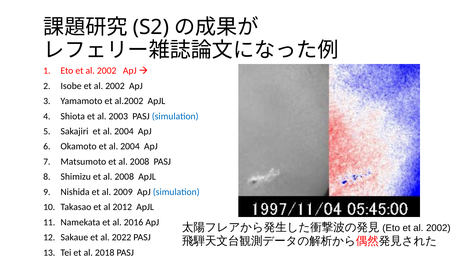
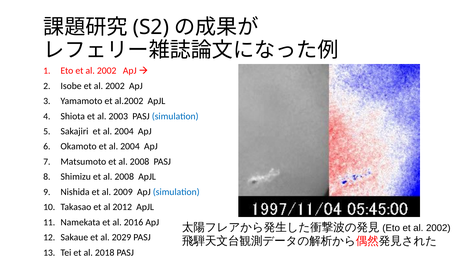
2022: 2022 -> 2029 (122, 237)
